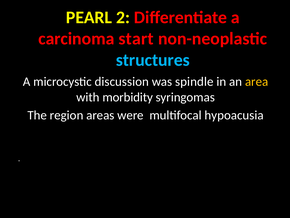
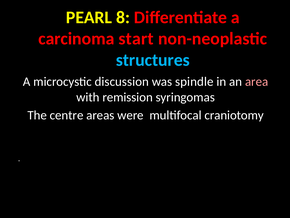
2: 2 -> 8 (123, 17)
area colour: yellow -> pink (257, 81)
morbidity: morbidity -> remission (128, 97)
region: region -> centre (67, 115)
hypoacusia: hypoacusia -> craniotomy (234, 115)
